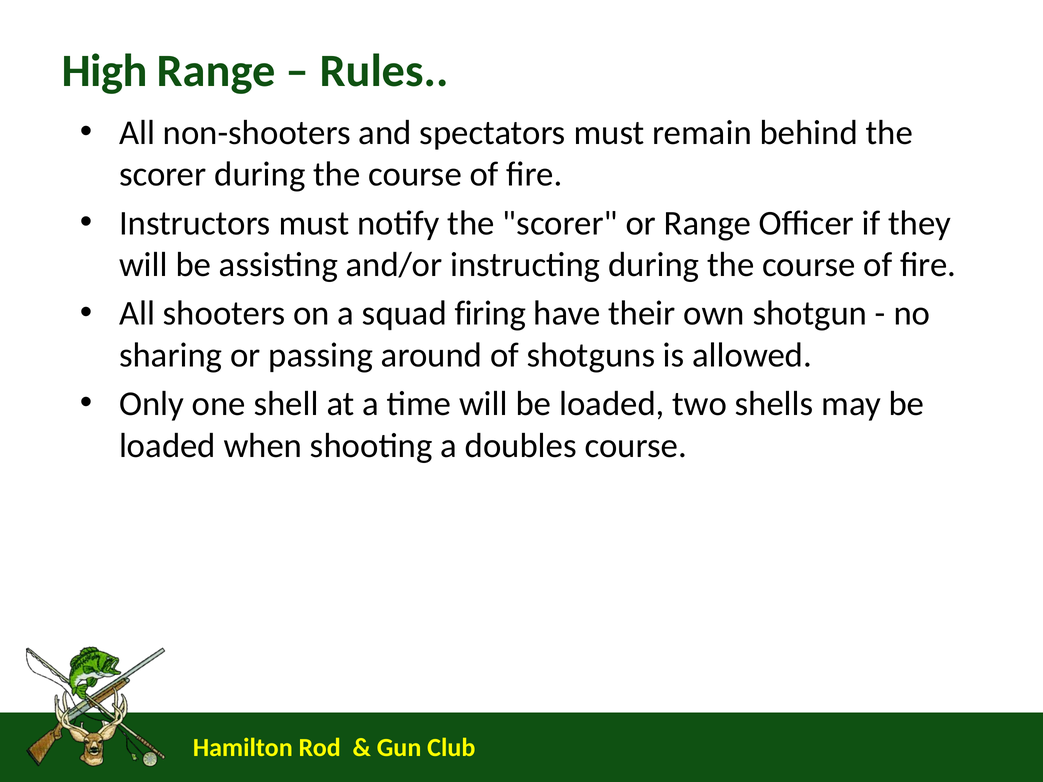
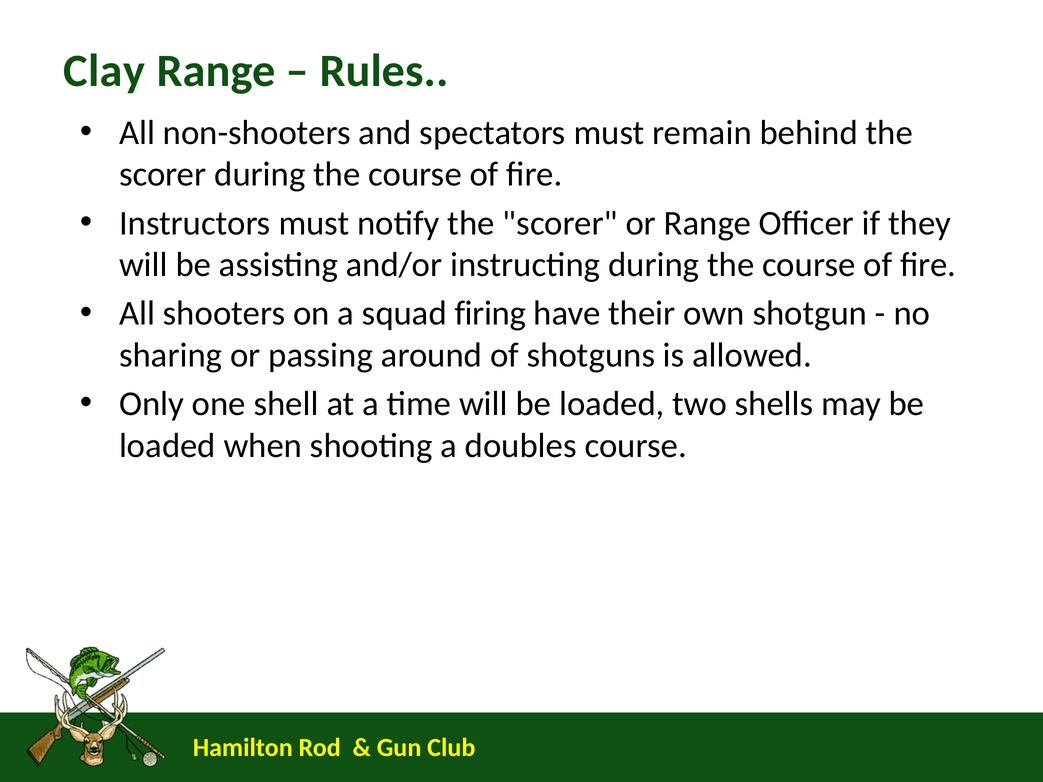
High: High -> Clay (104, 71)
